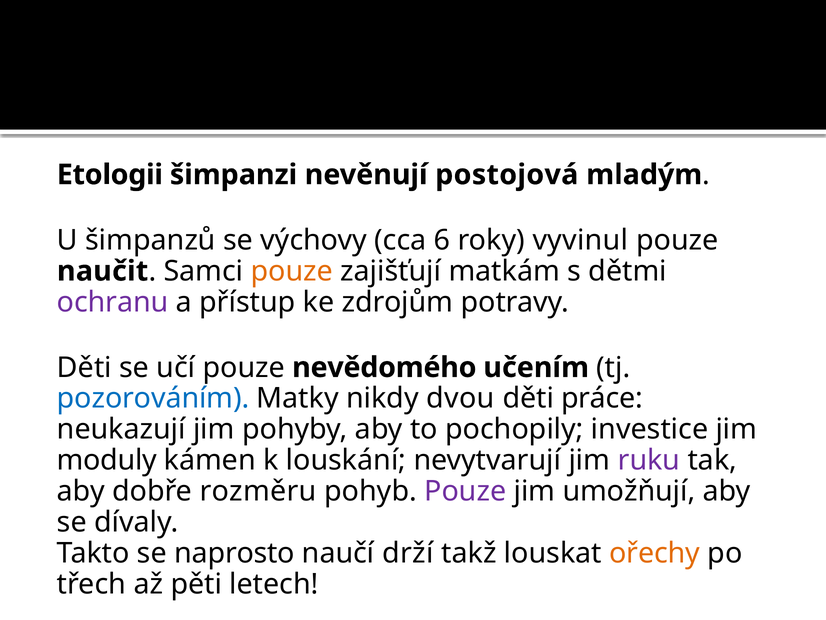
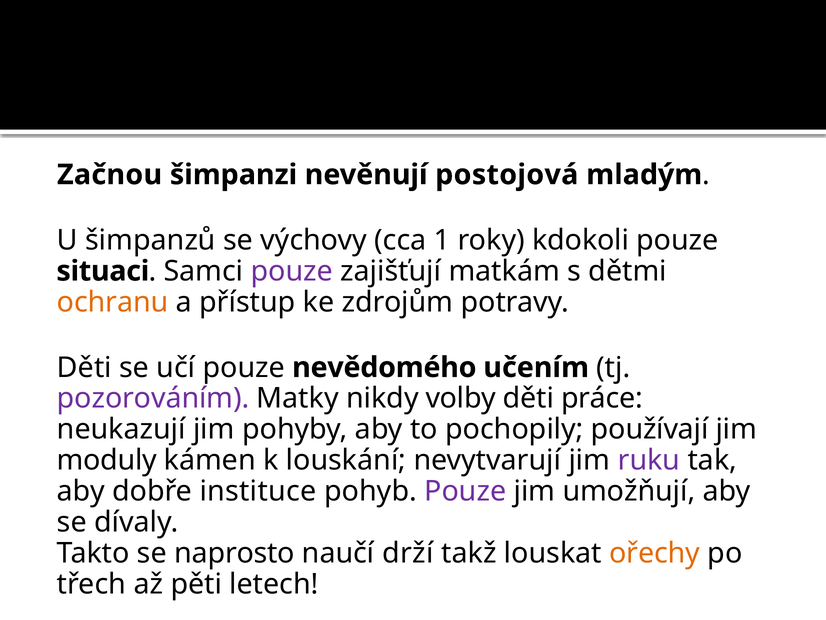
Etologii: Etologii -> Začnou (110, 175)
6: 6 -> 1 (442, 240)
vyvinul: vyvinul -> kdokoli (581, 240)
naučit: naučit -> situaci (103, 271)
pouze colour: orange -> purple (292, 271)
ochranu colour: purple -> orange (113, 302)
pozorováním colour: blue -> purple (153, 398)
dvou: dvou -> volby (461, 398)
investice: investice -> používají (650, 429)
rozměru: rozměru -> instituce (258, 491)
